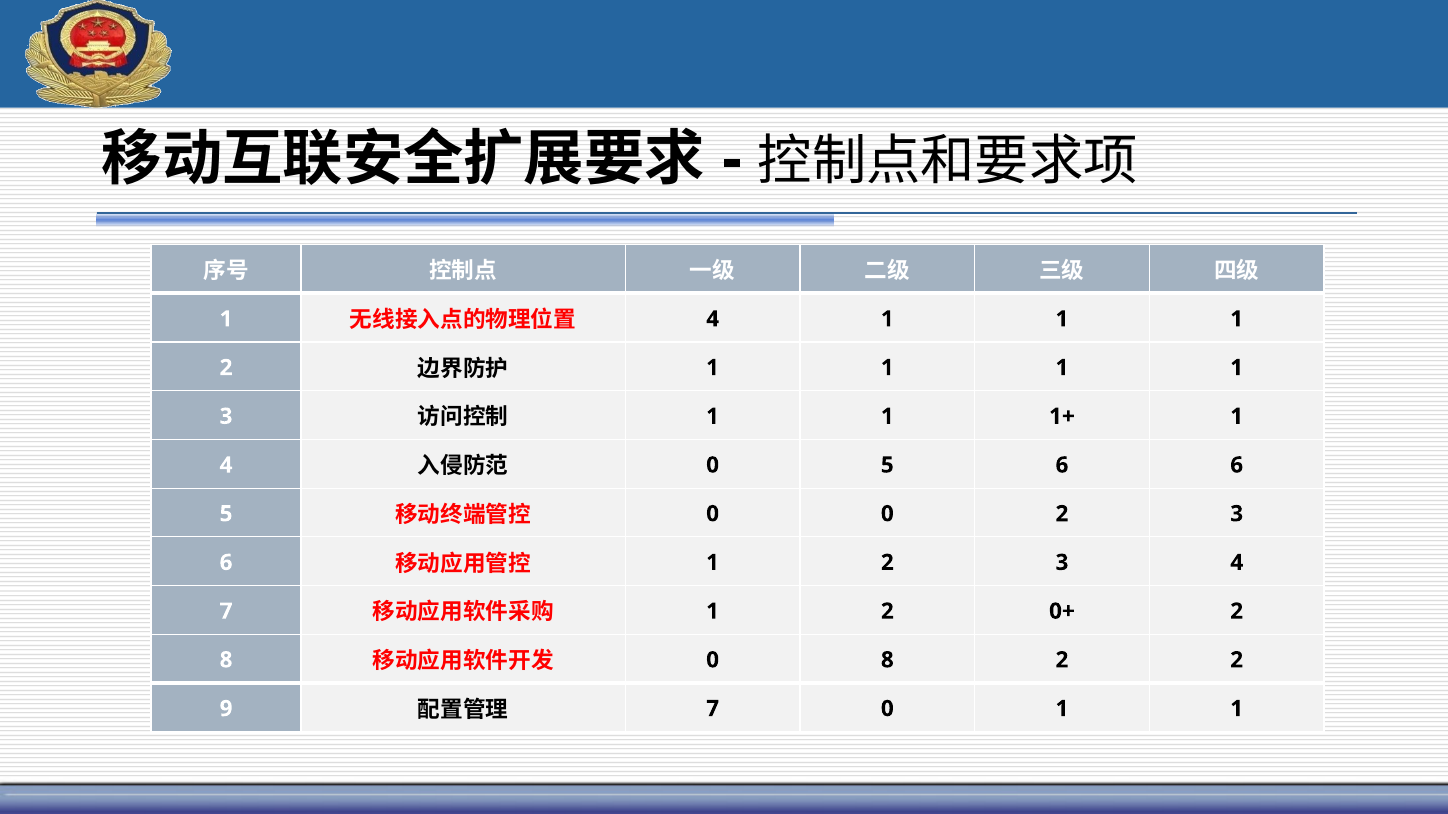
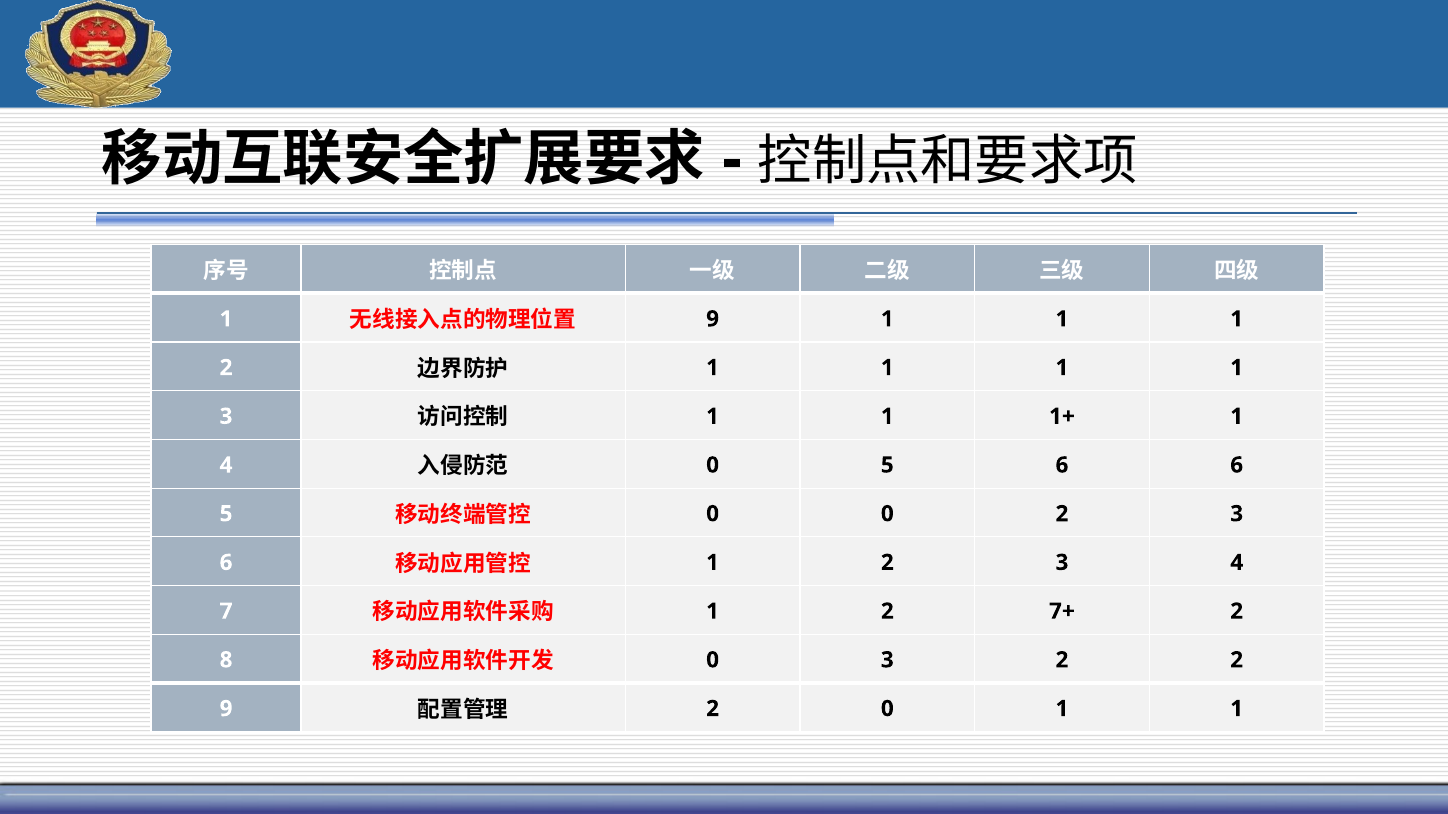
4: 4 -> 9 (713, 319)
0+: 0+ -> 7+ (1062, 612)
0 8: 8 -> 3 (887, 660)
7: 7 -> 2 (713, 709)
